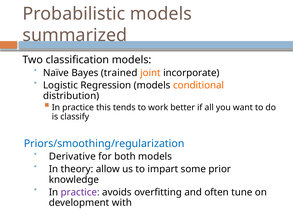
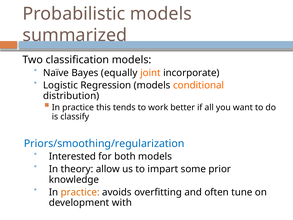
trained: trained -> equally (119, 73)
Derivative: Derivative -> Interested (72, 156)
practice colour: purple -> orange (80, 192)
